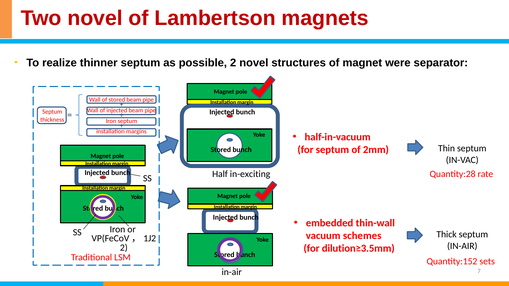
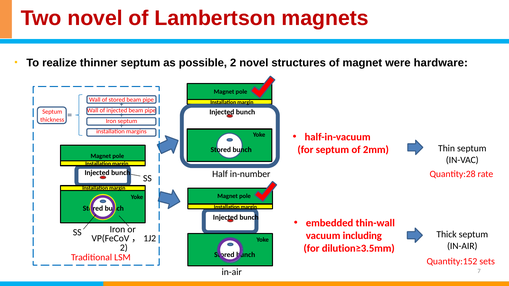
separator: separator -> hardware (441, 63)
in-exciting: in-exciting -> in-number (250, 174)
schemes: schemes -> including (362, 236)
